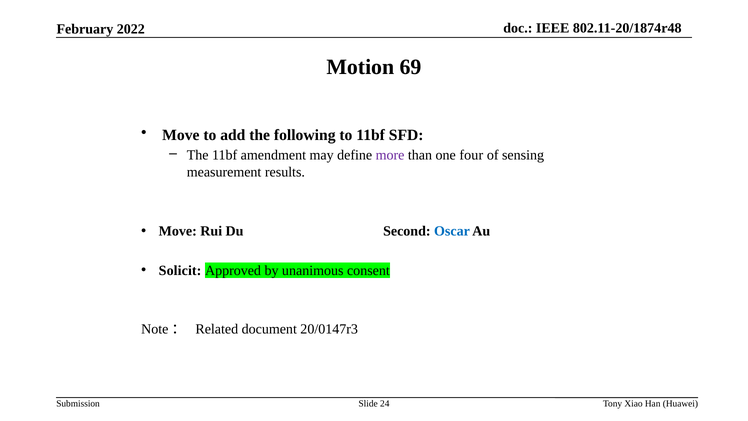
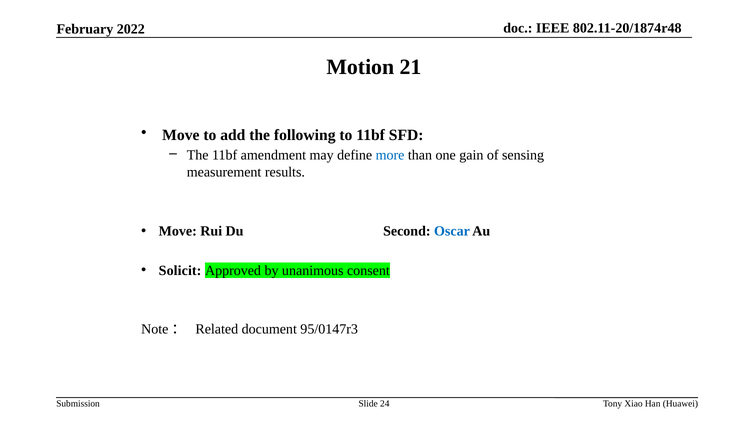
69: 69 -> 21 (410, 67)
more colour: purple -> blue (390, 155)
four: four -> gain (471, 155)
20/0147r3: 20/0147r3 -> 95/0147r3 (329, 329)
